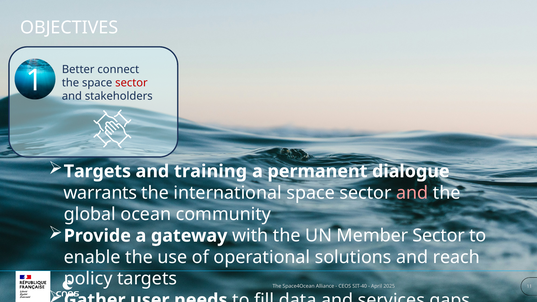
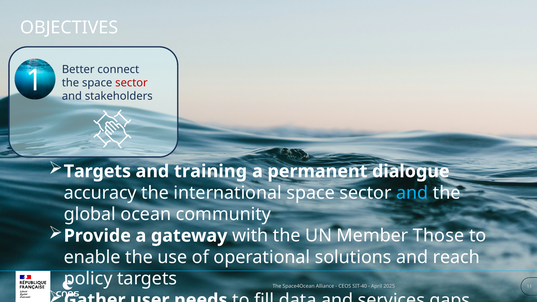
warrants: warrants -> accuracy (100, 193)
and colour: pink -> light blue (412, 193)
Member Sector: Sector -> Those (439, 236)
